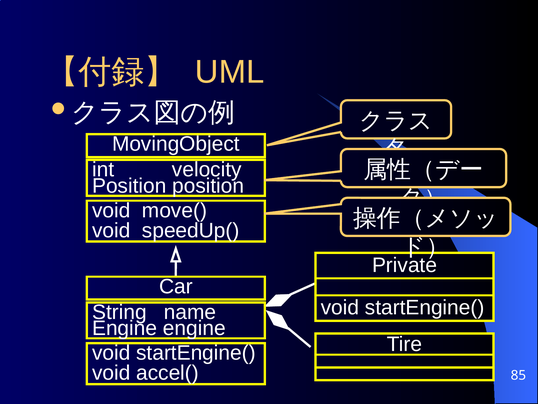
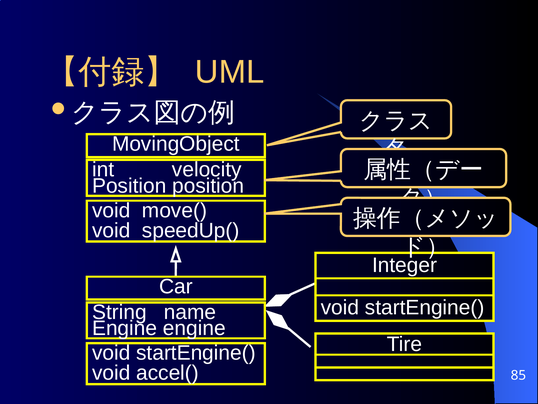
Private: Private -> Integer (405, 265)
